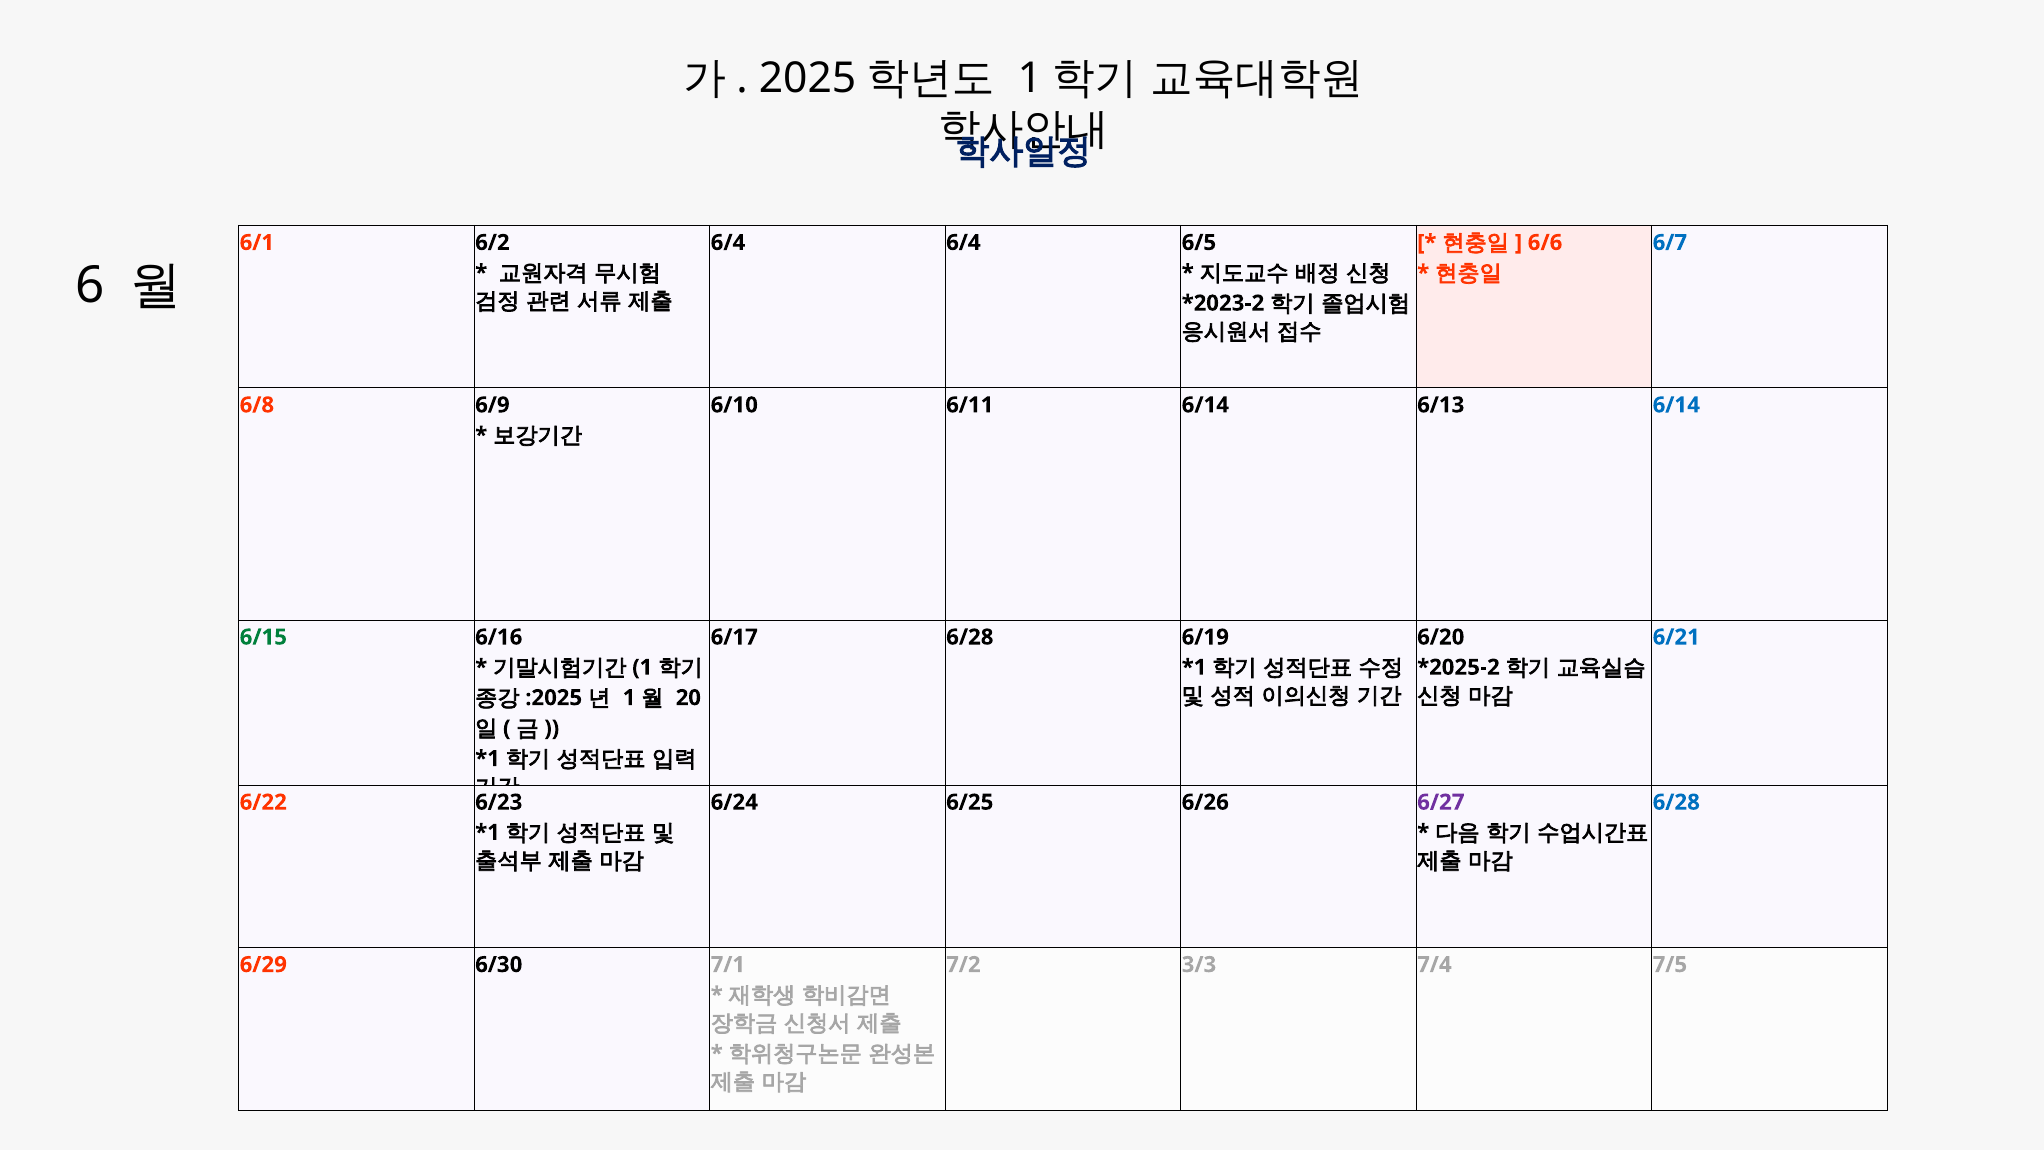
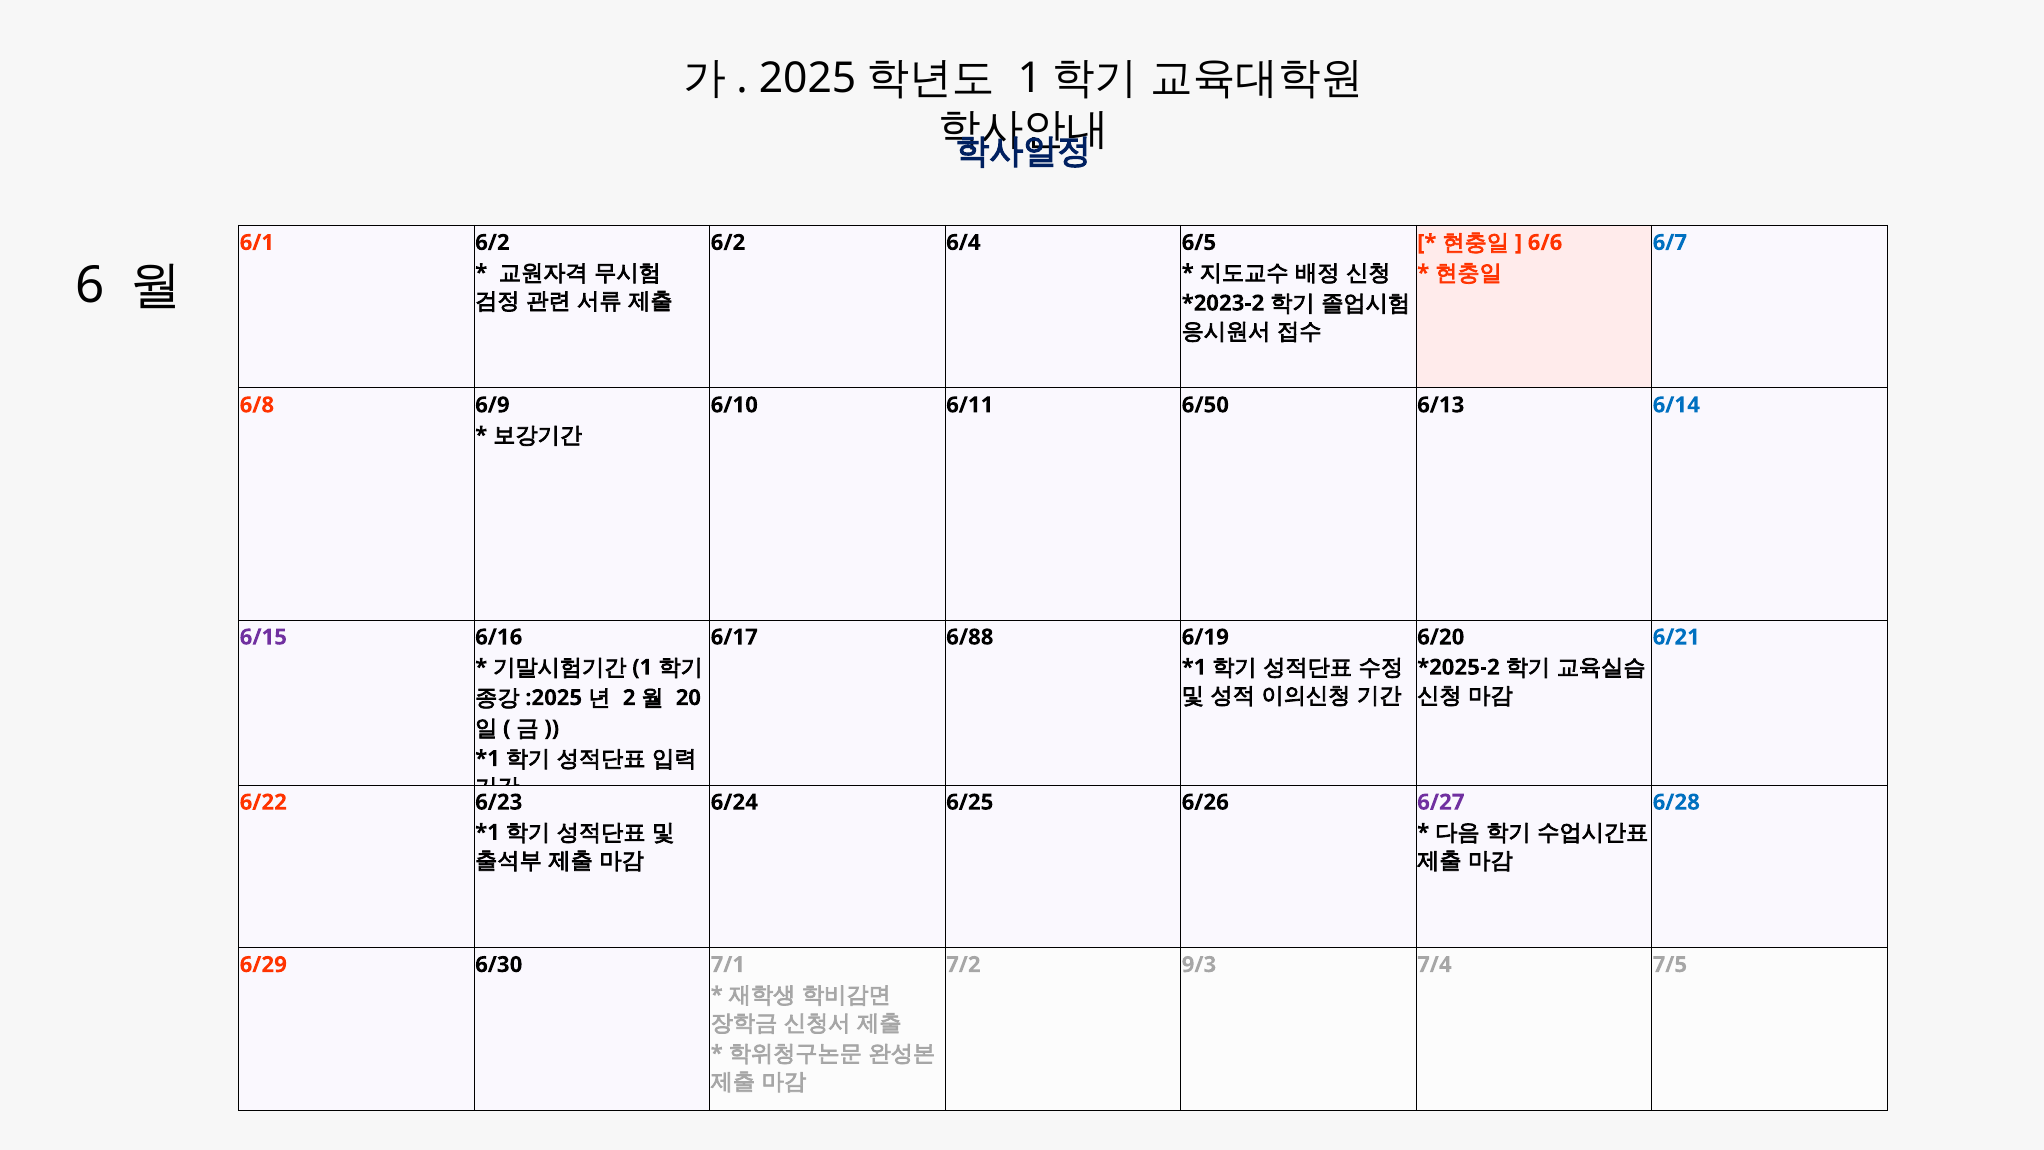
6/4: 6/4 -> 6/2 (728, 243)
6/11 6/14: 6/14 -> 6/50 (1205, 405)
6/15 colour: green -> purple (263, 637)
6/17 6/28: 6/28 -> 6/88 (970, 637)
1: 1 -> 2 (629, 698)
3/3: 3/3 -> 9/3 (1199, 965)
